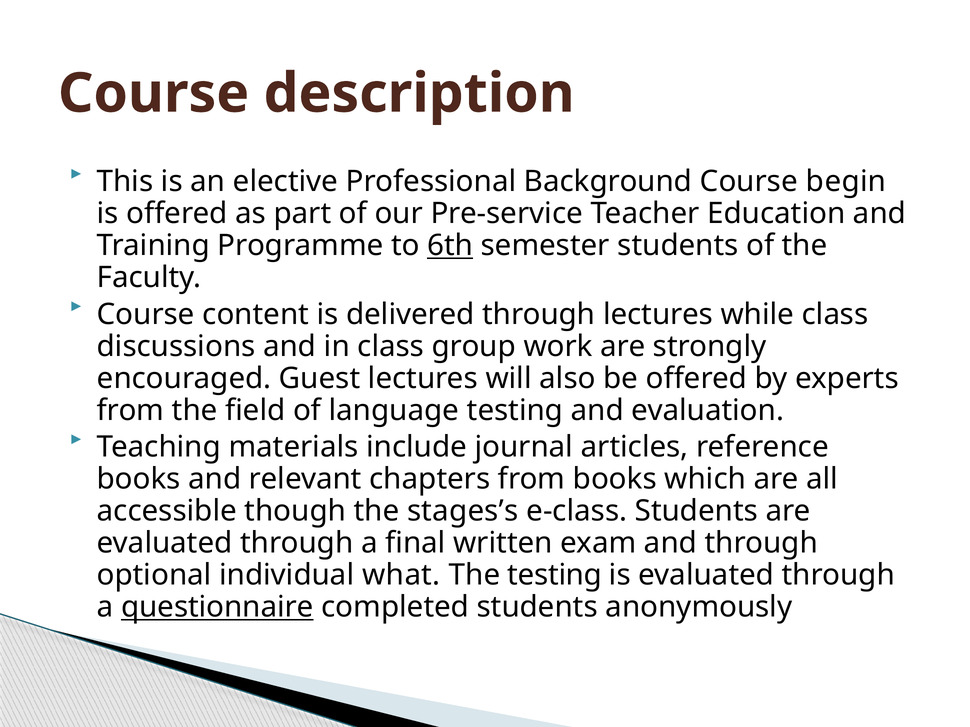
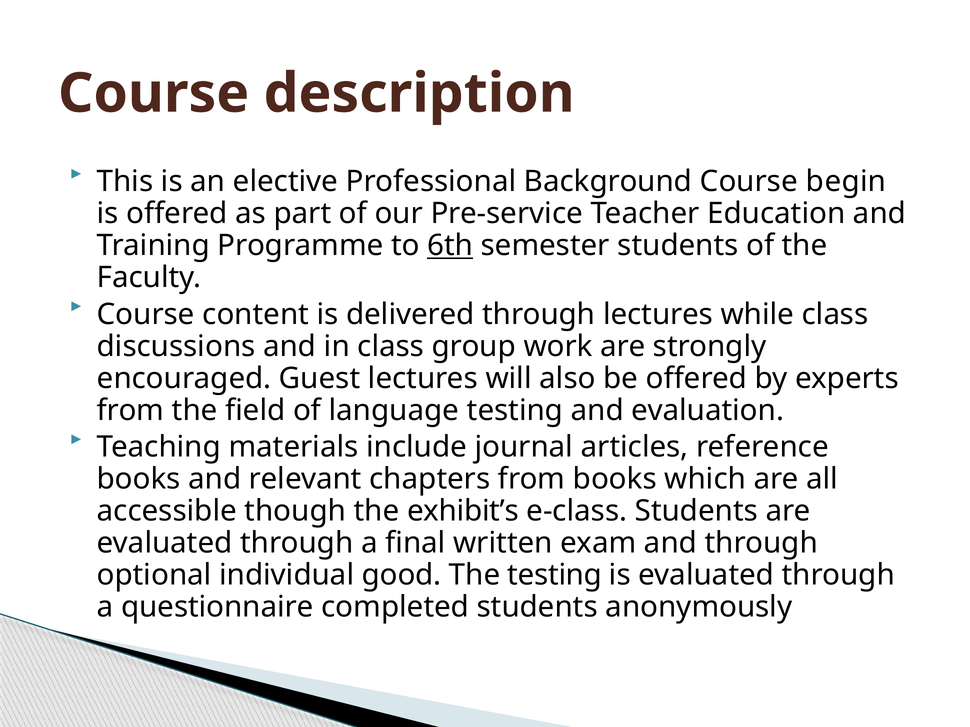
stages’s: stages’s -> exhibit’s (463, 511)
what: what -> good (402, 575)
questionnaire underline: present -> none (217, 607)
